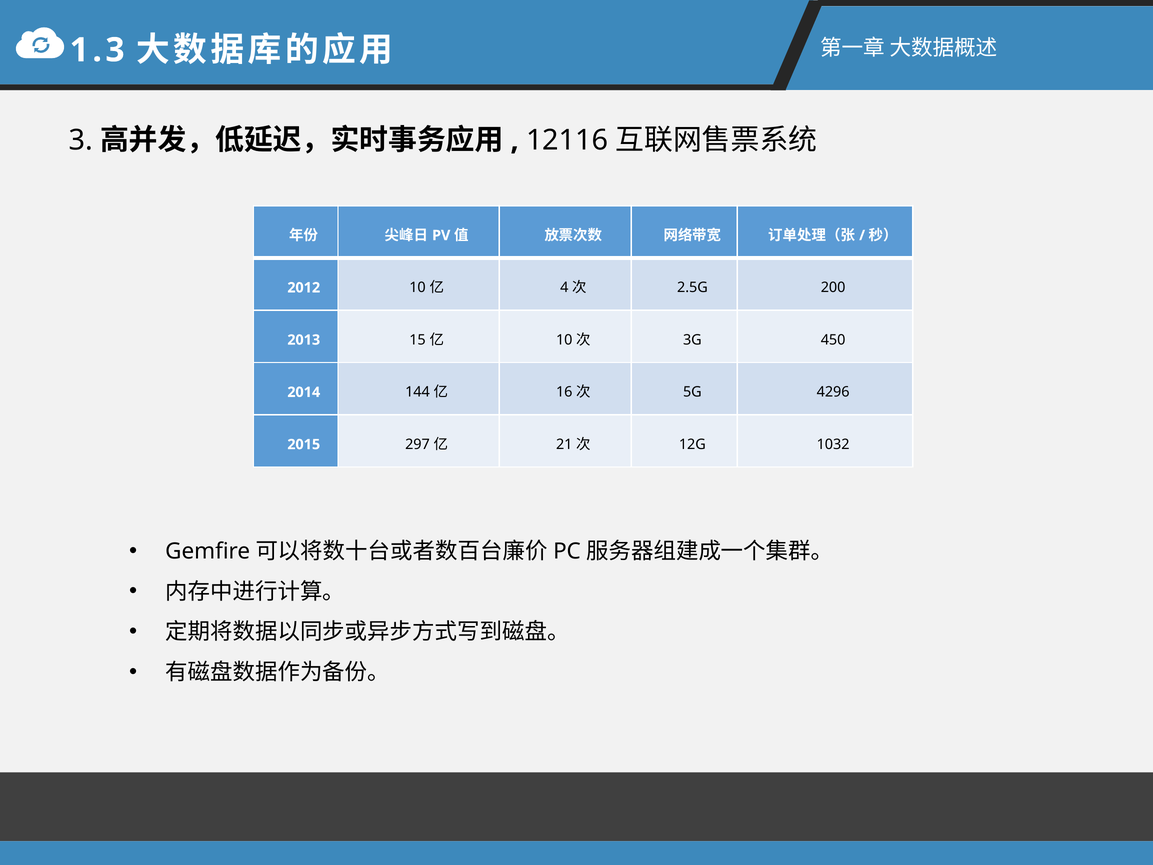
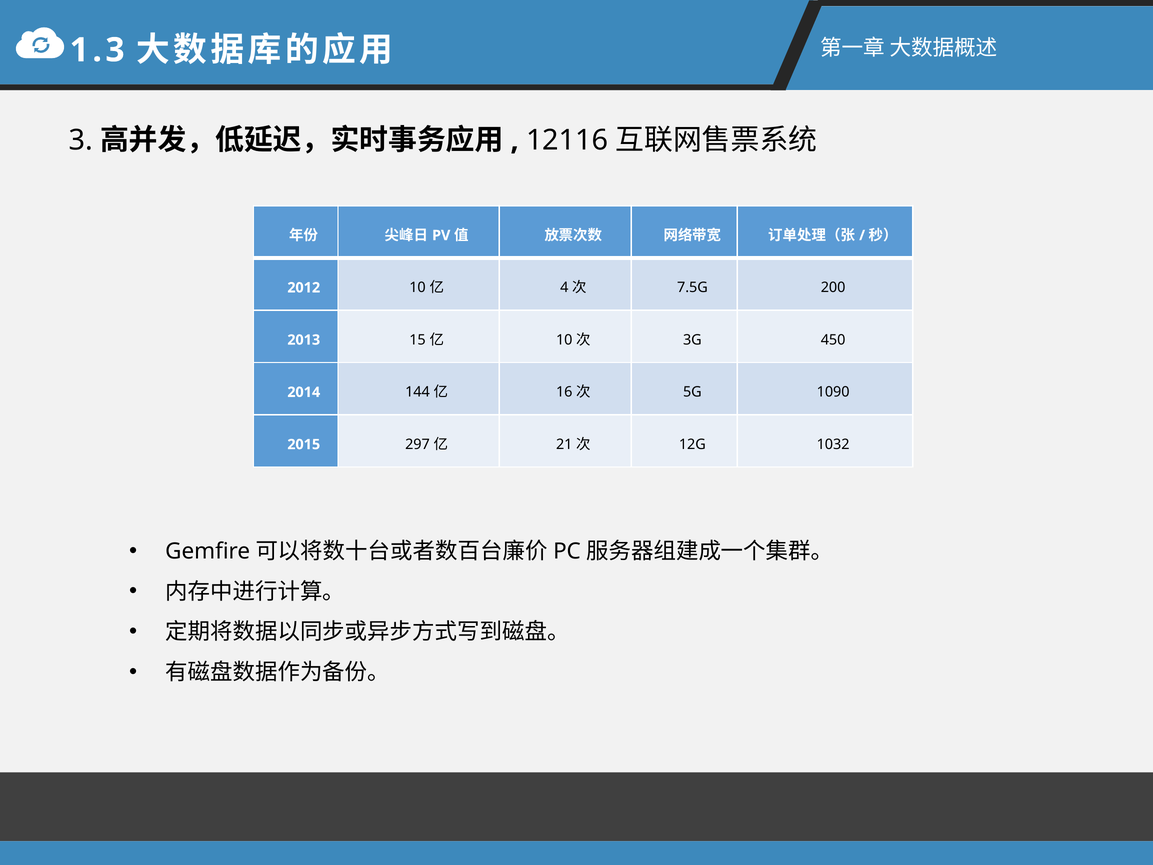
2.5G: 2.5G -> 7.5G (692, 288)
4296: 4296 -> 1090 (833, 392)
